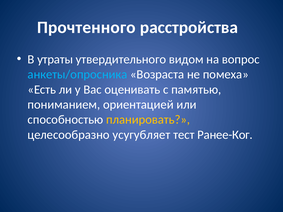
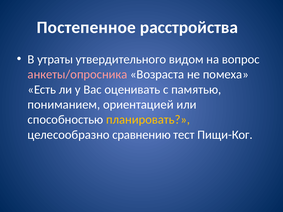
Прочтенного: Прочтенного -> Постепенное (86, 27)
анкеты/опросника colour: light blue -> pink (77, 74)
усугубляет: усугубляет -> сравнению (142, 135)
Ранее-Ког: Ранее-Ког -> Пищи-Ког (225, 135)
